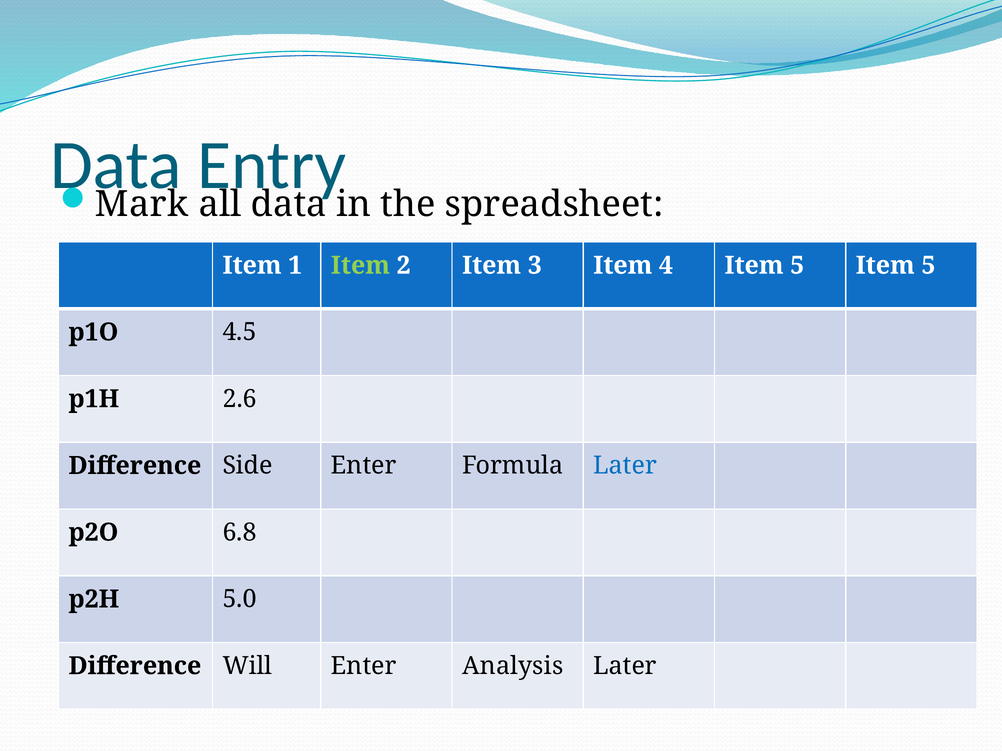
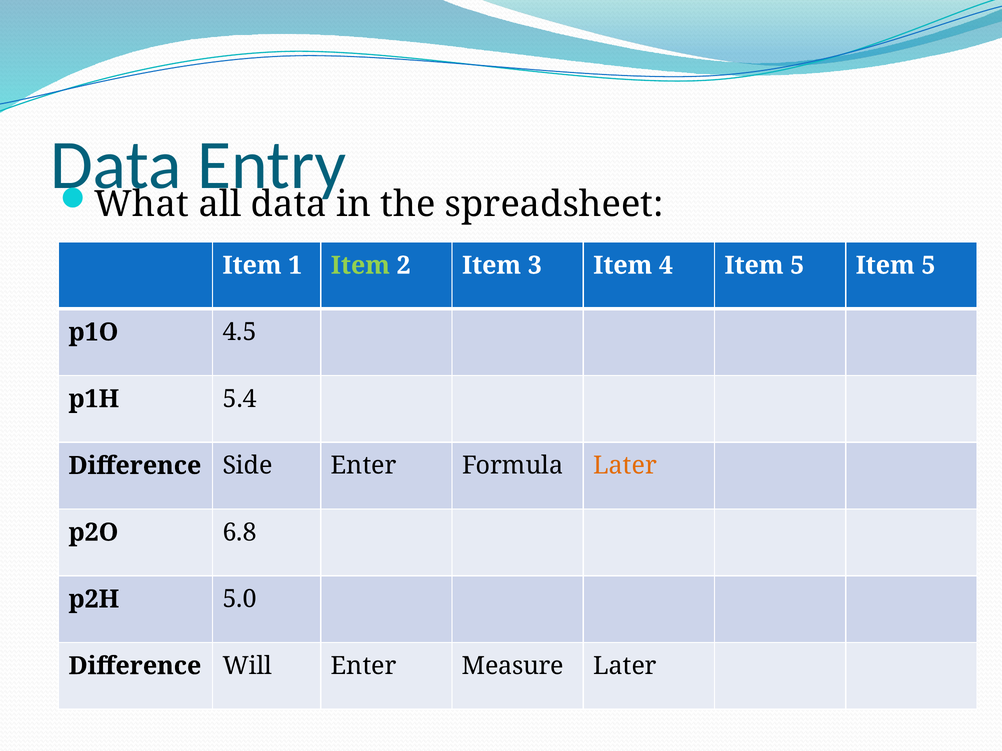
Mark: Mark -> What (142, 205)
2.6: 2.6 -> 5.4 (240, 399)
Later colour: blue -> orange (625, 466)
Analysis: Analysis -> Measure (513, 666)
